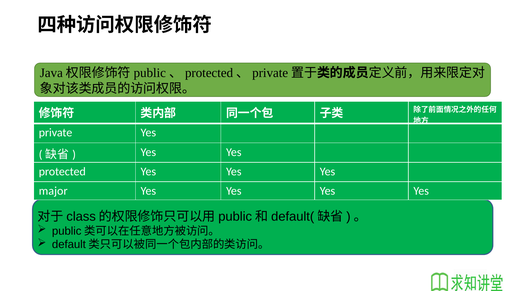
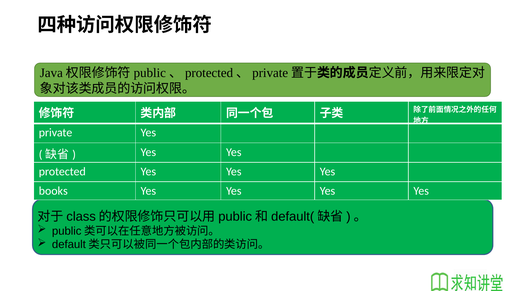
major: major -> books (53, 191)
